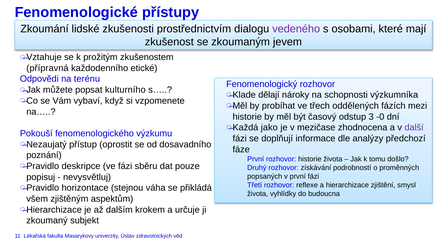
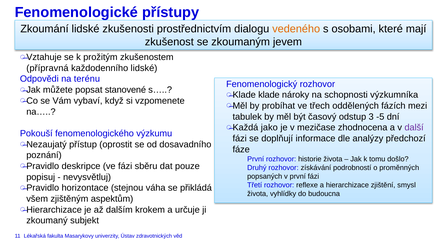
vedeného colour: purple -> orange (296, 29)
každodenního etické: etické -> lidské (144, 68)
kulturního: kulturního -> stanovené (125, 90)
dělají: dělají -> klade (269, 95)
historie: historie -> tabulek (247, 117)
-0: -0 -> -5 (380, 117)
